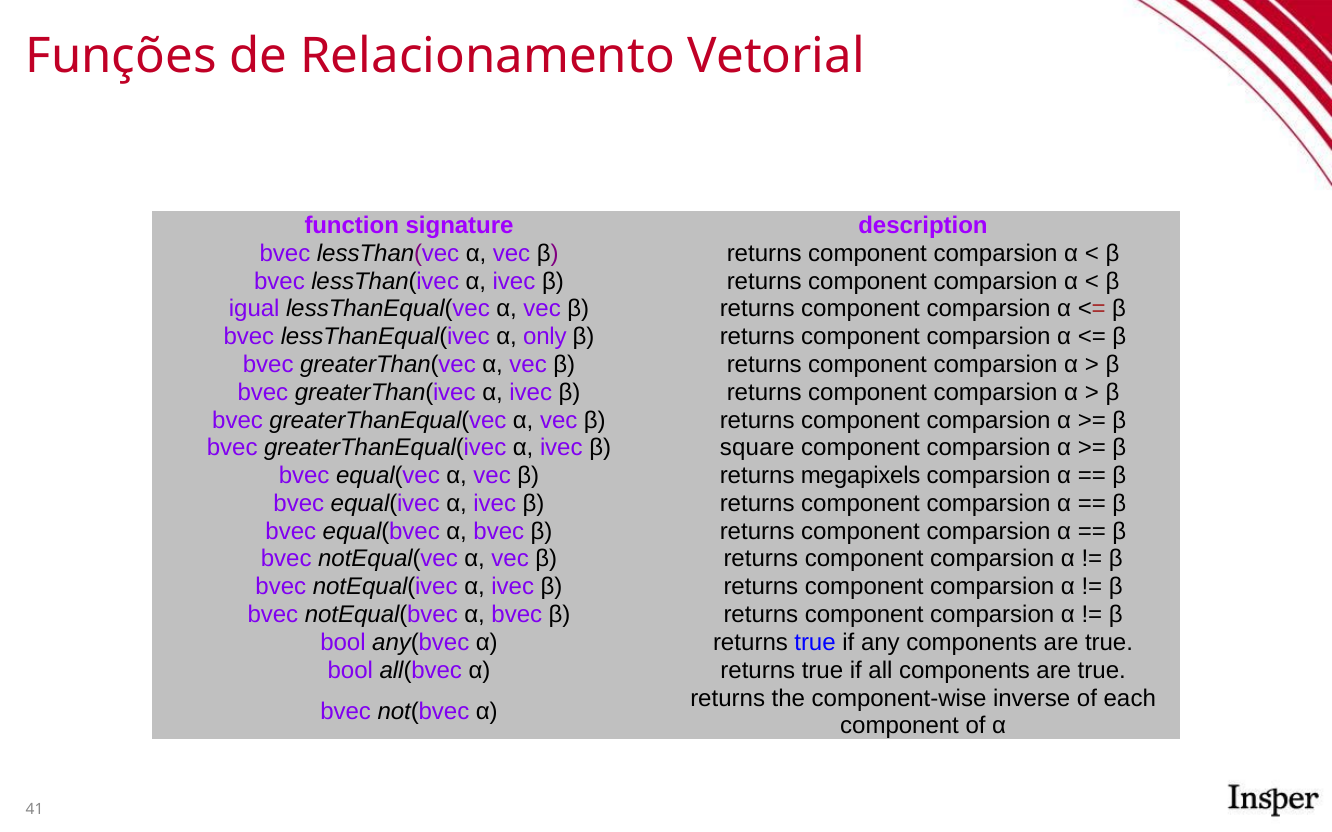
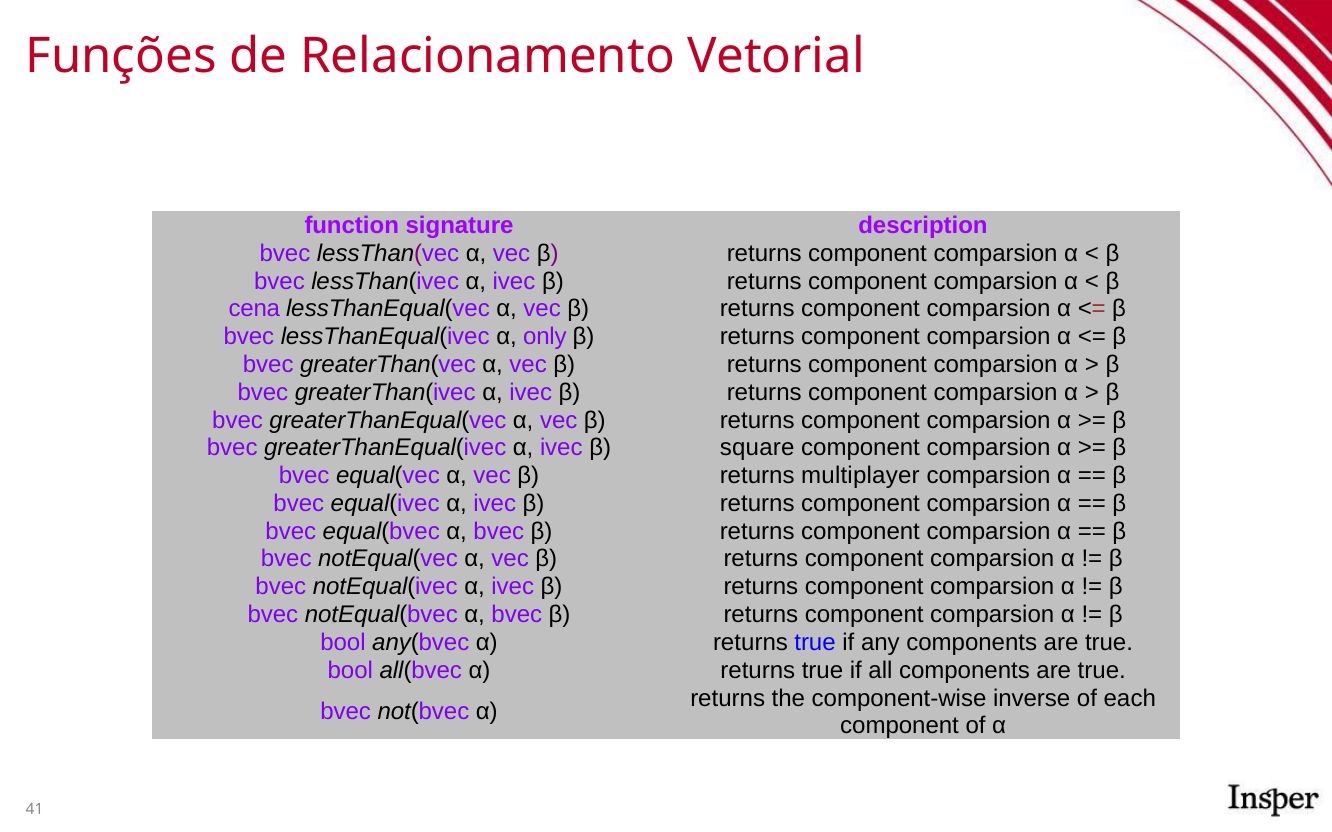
igual: igual -> cena (254, 309)
megapixels: megapixels -> multiplayer (860, 476)
